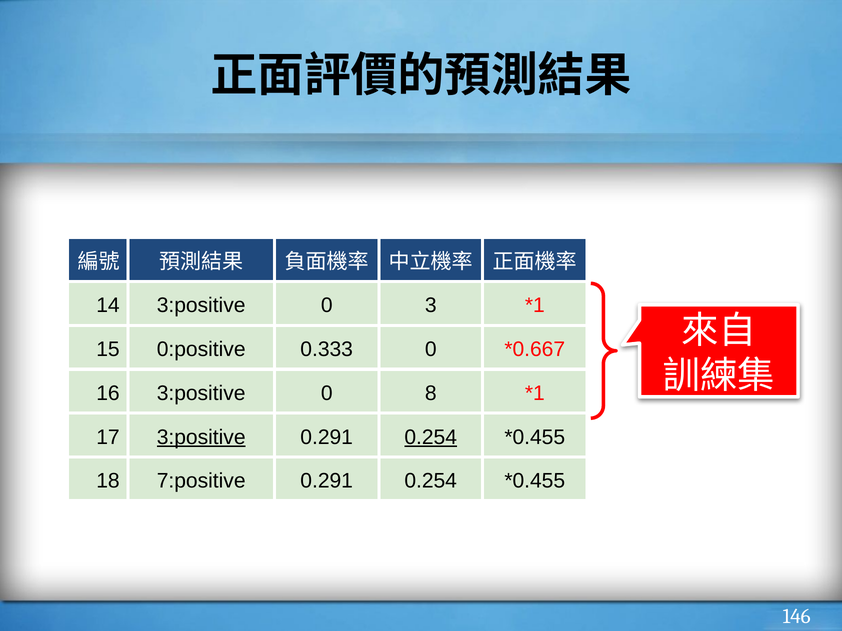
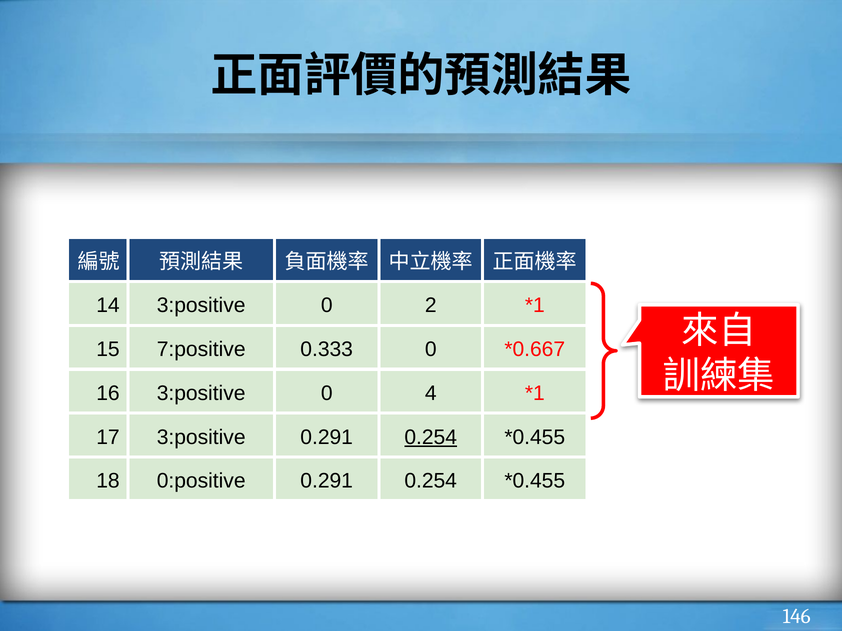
3: 3 -> 2 (431, 306)
0:positive: 0:positive -> 7:positive (201, 350)
8: 8 -> 4 (431, 394)
3:positive underline: present -> none (201, 437)
7:positive: 7:positive -> 0:positive (201, 481)
